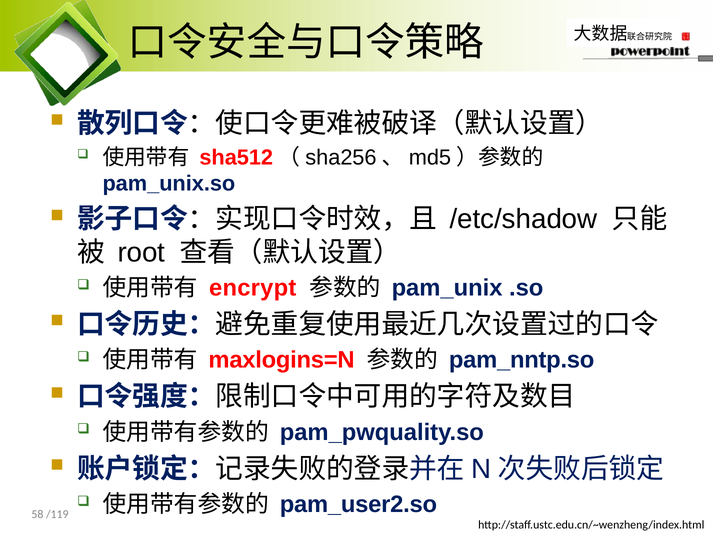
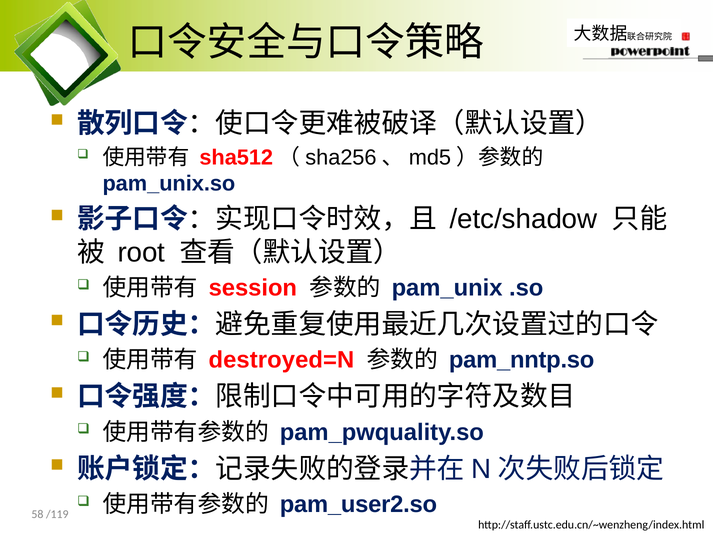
encrypt: encrypt -> session (253, 288)
maxlogins=N: maxlogins=N -> destroyed=N (281, 360)
